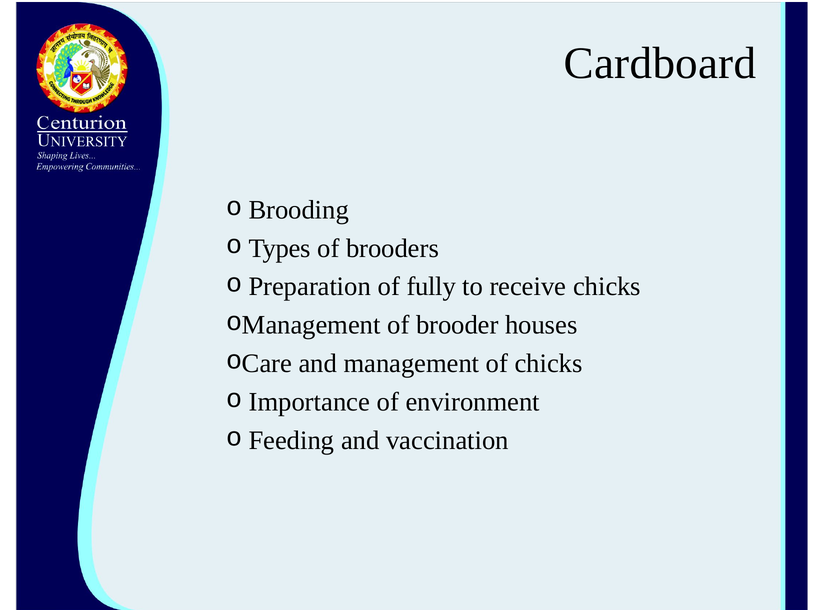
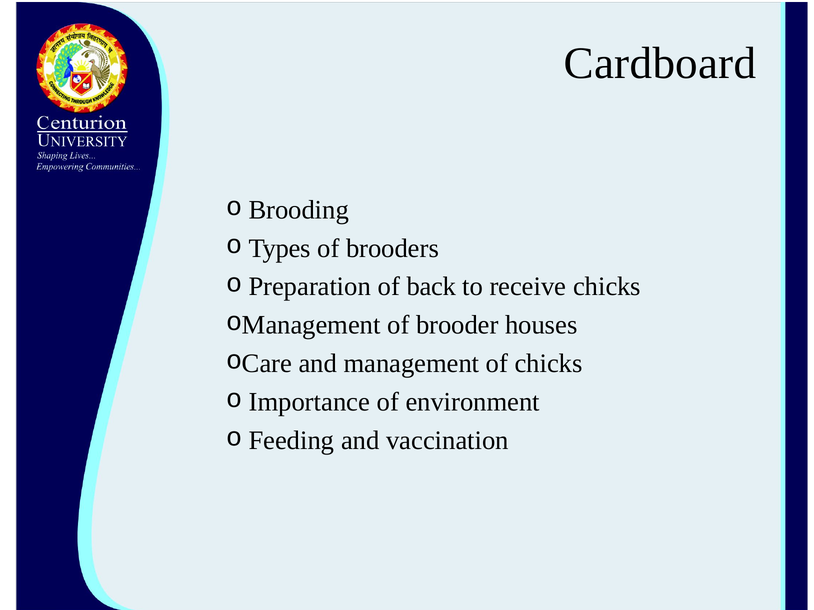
fully: fully -> back (431, 287)
